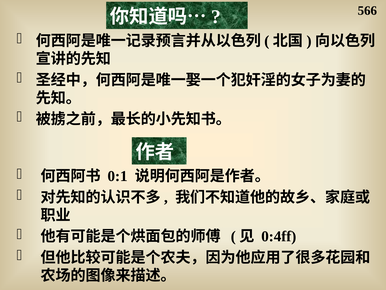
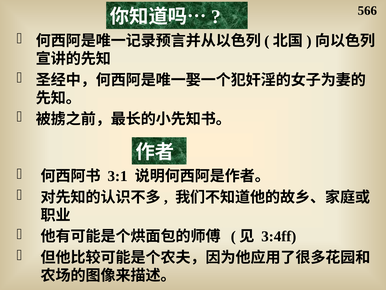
0:1: 0:1 -> 3:1 (118, 176)
0:4ff: 0:4ff -> 3:4ff (279, 236)
